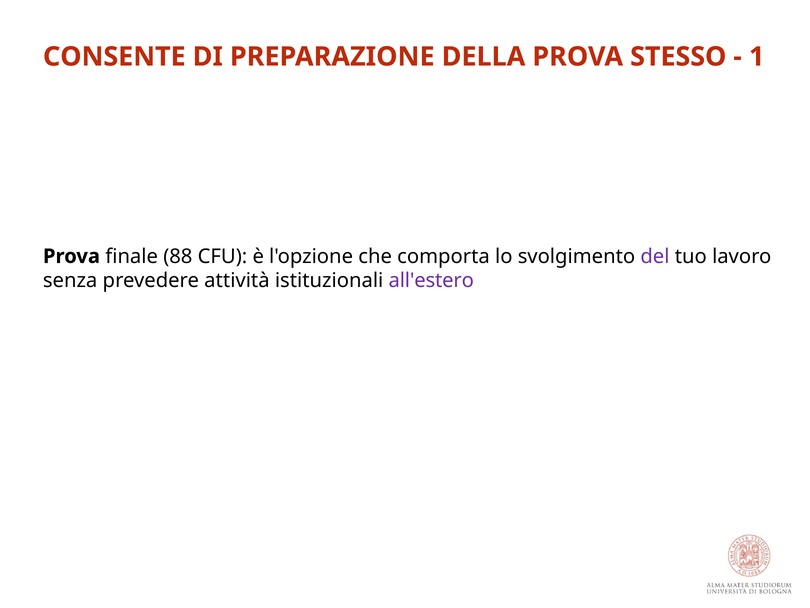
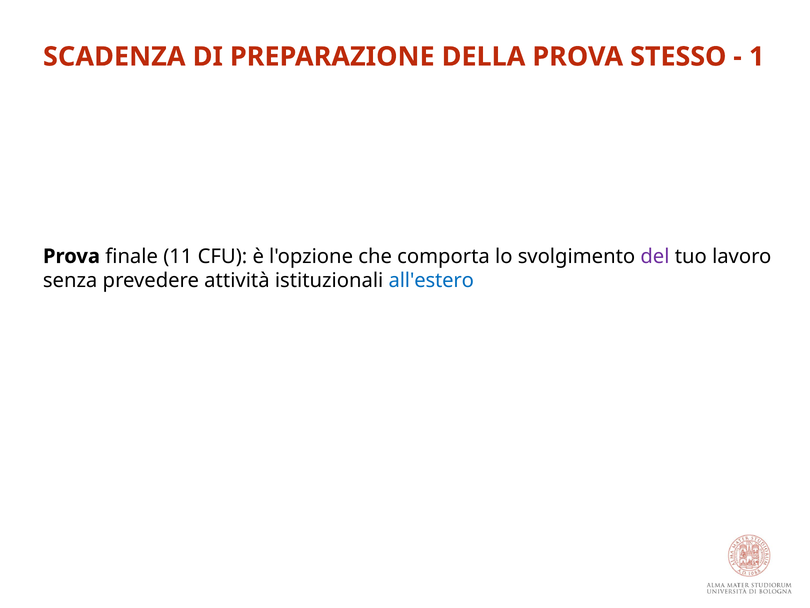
CONSENTE: CONSENTE -> SCADENZA (114, 57)
88: 88 -> 11 (178, 256)
all'estero colour: purple -> blue (431, 280)
